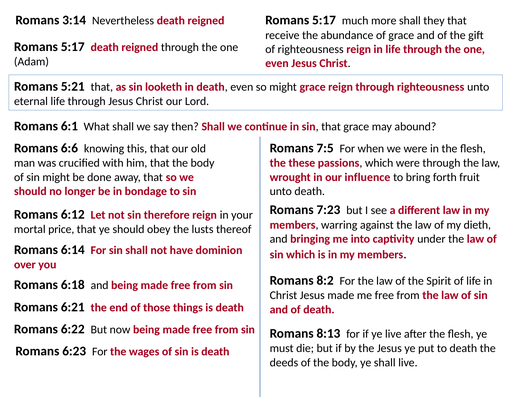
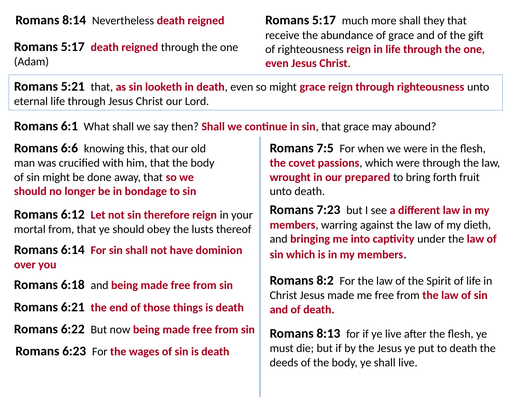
3:14: 3:14 -> 8:14 (74, 20)
these: these -> covet (302, 163)
influence: influence -> prepared (367, 177)
mortal price: price -> from (61, 229)
